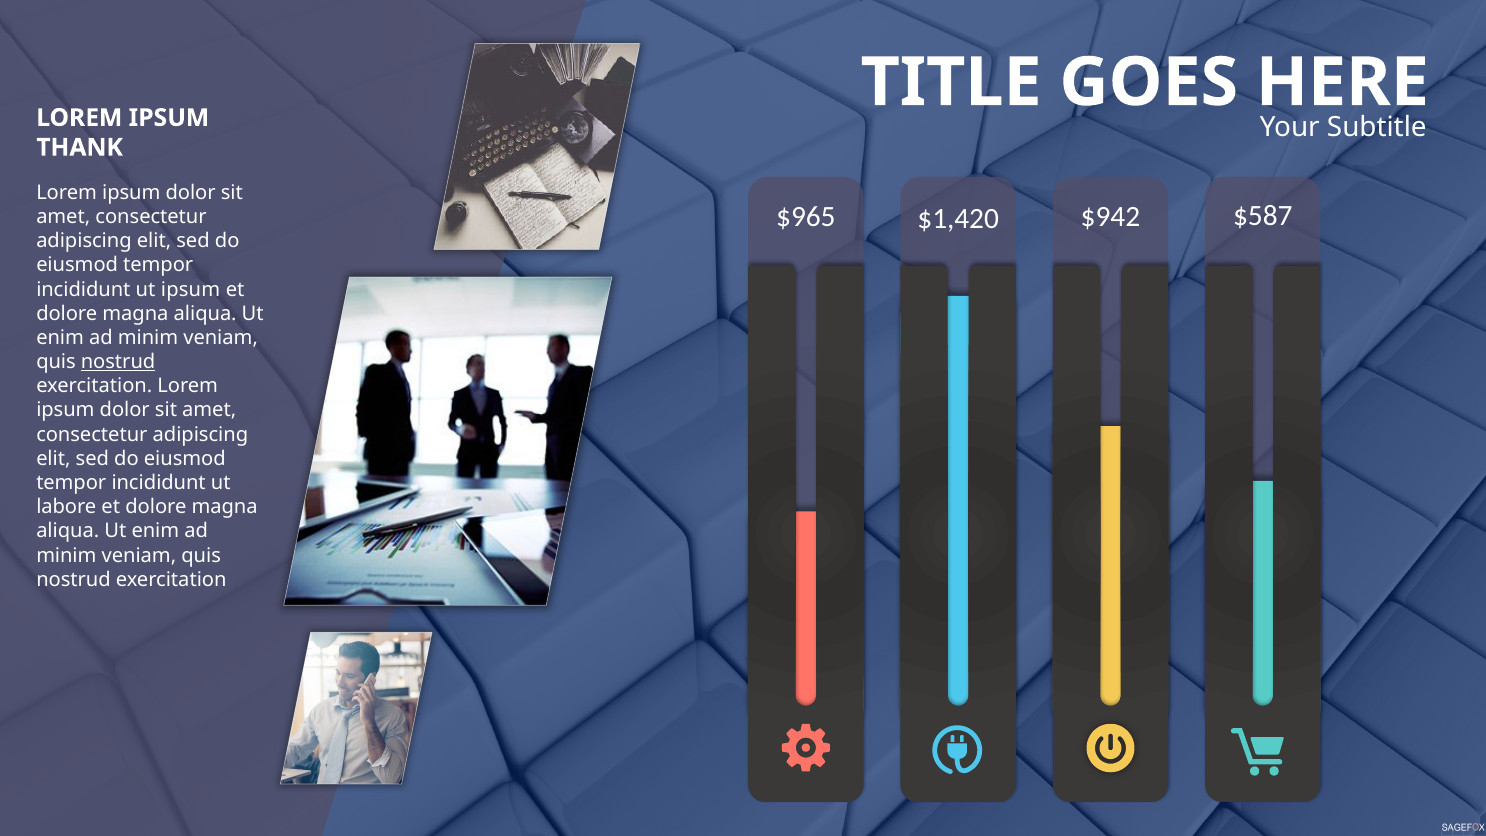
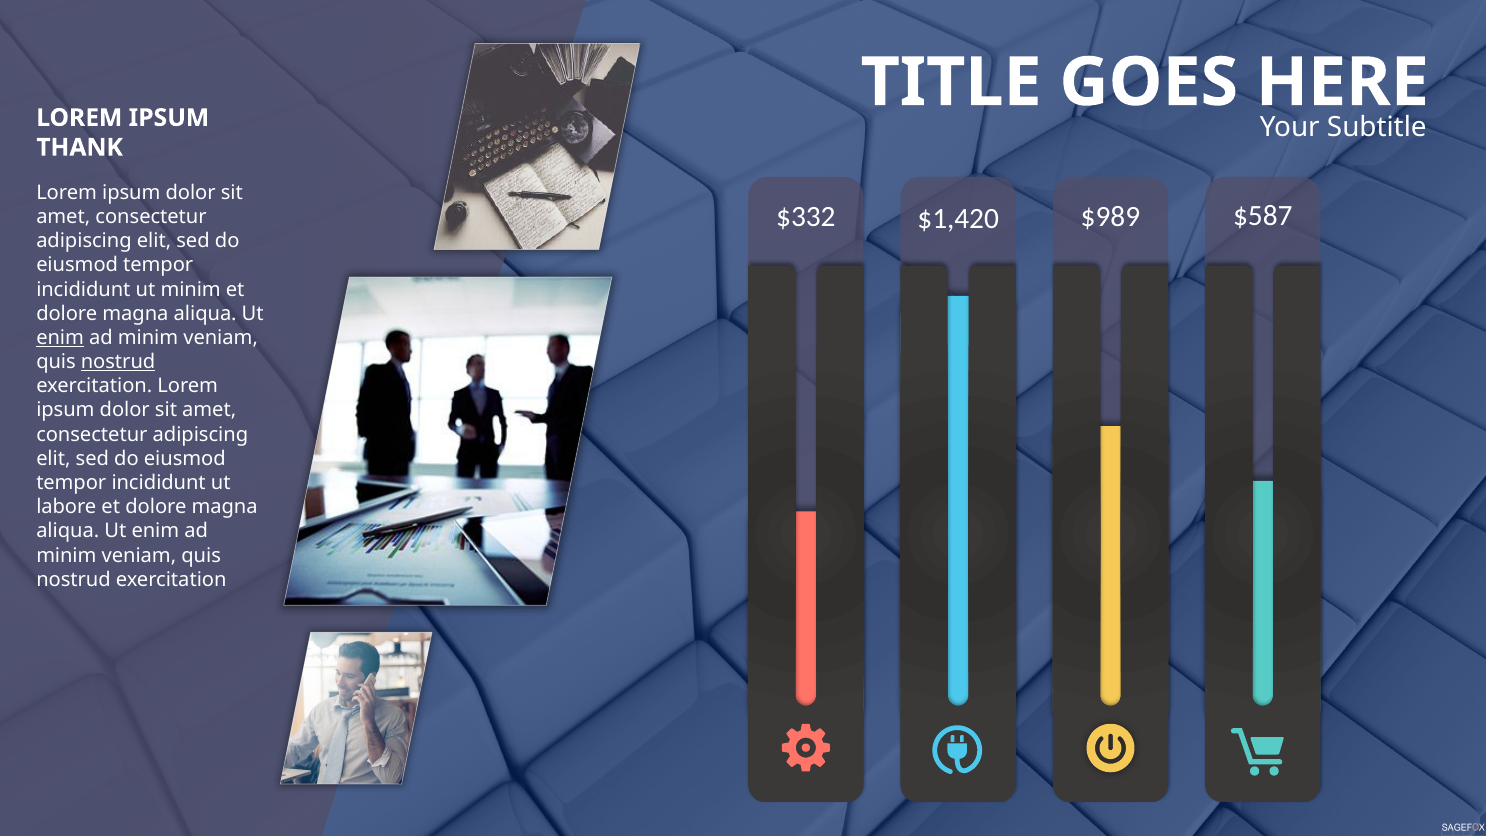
$965: $965 -> $332 (806, 217)
$942: $942 -> $989 (1110, 216)
ut ipsum: ipsum -> minim (191, 289)
enim underline: none -> present (60, 338)
